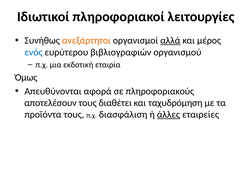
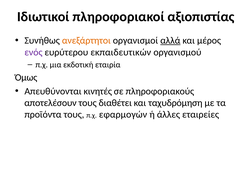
λειτουργίες: λειτουργίες -> αξιοπιστίας (201, 17)
ενός colour: blue -> purple (33, 52)
βιβλιογραφιών: βιβλιογραφιών -> εκπαιδευτικών (121, 52)
αφορά: αφορά -> κινητές (98, 91)
διασφάλιση: διασφάλιση -> εφαρμογών (123, 115)
άλλες underline: present -> none (168, 115)
